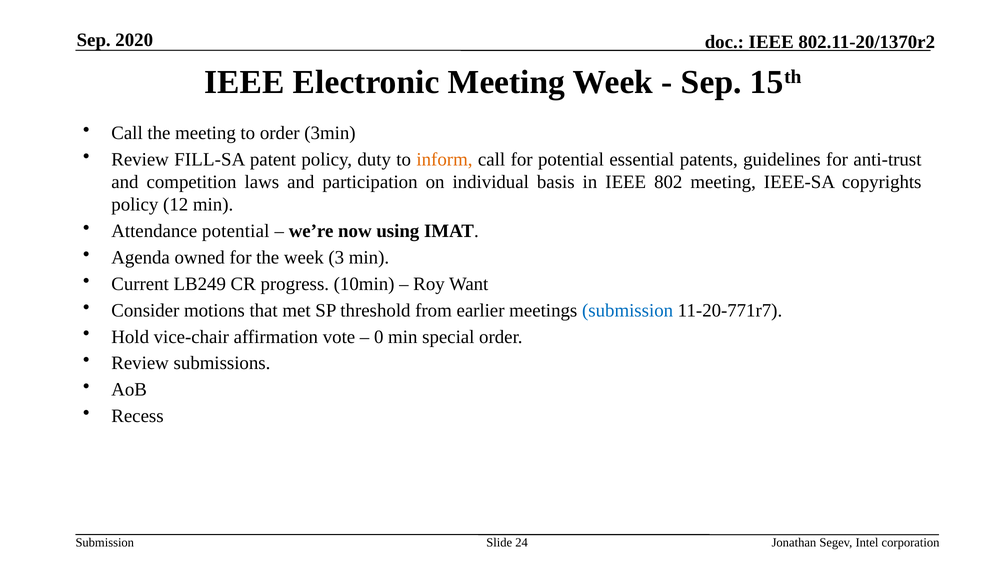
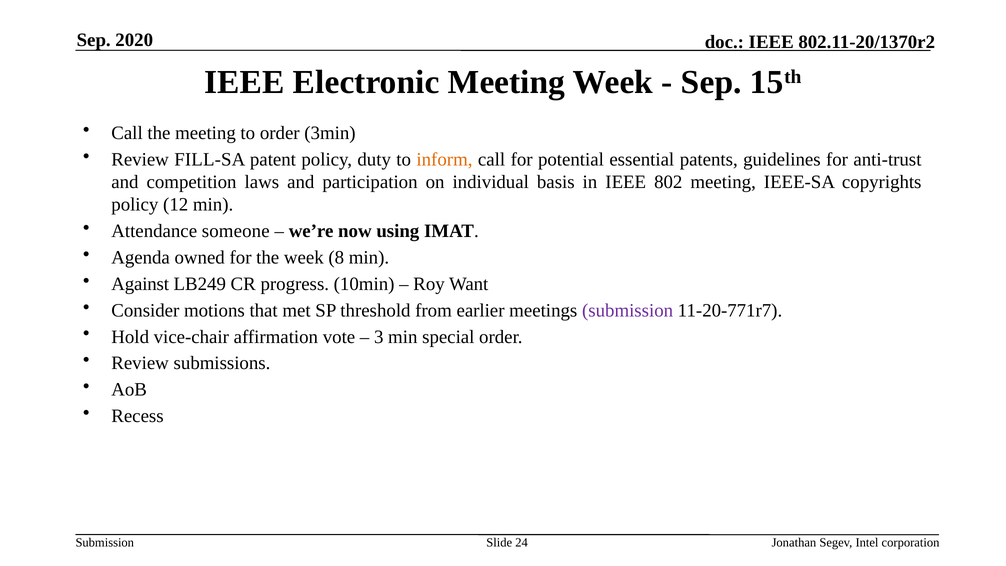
Attendance potential: potential -> someone (236, 231)
3: 3 -> 8 (336, 257)
Current: Current -> Against (140, 284)
submission colour: blue -> purple (628, 310)
0: 0 -> 3 (379, 337)
